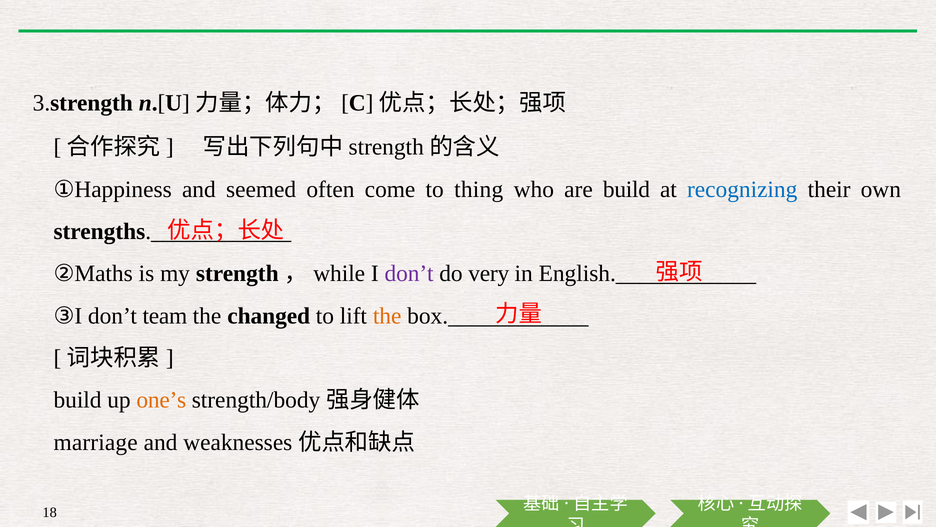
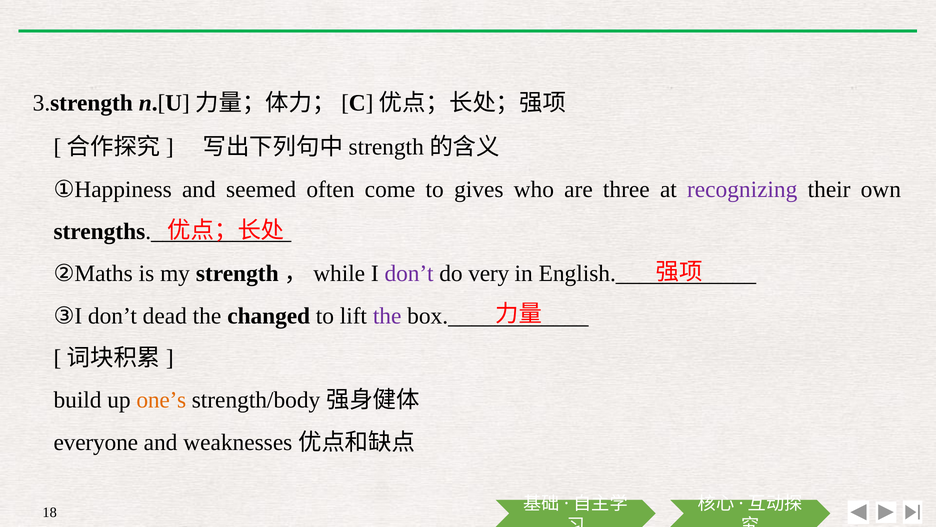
thing: thing -> gives (479, 189)
are build: build -> three (626, 189)
recognizing colour: blue -> purple (742, 189)
team: team -> dead (165, 316)
the colour: orange -> purple (387, 316)
marriage: marriage -> everyone (96, 442)
